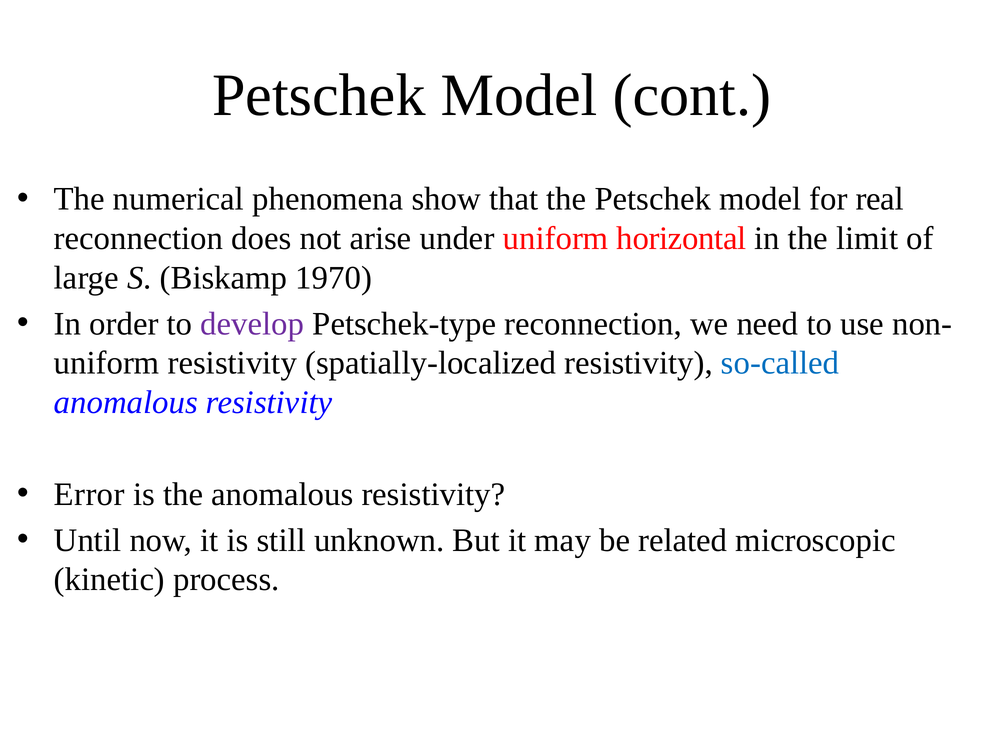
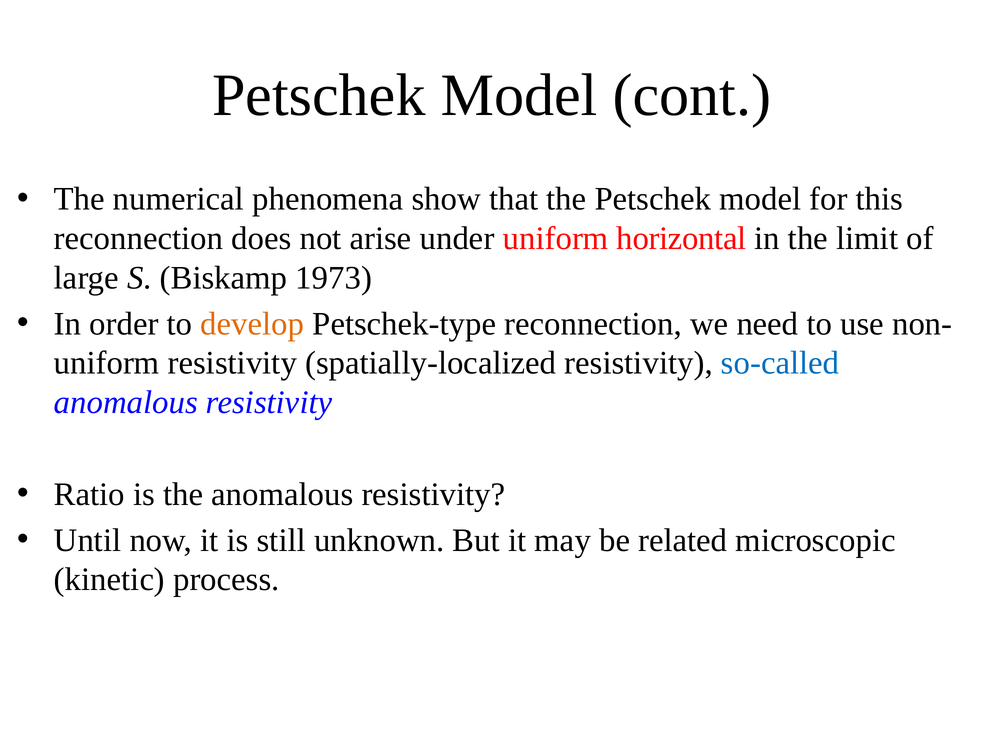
real: real -> this (880, 199)
1970: 1970 -> 1973 (334, 278)
develop colour: purple -> orange (252, 324)
Error: Error -> Ratio (89, 494)
